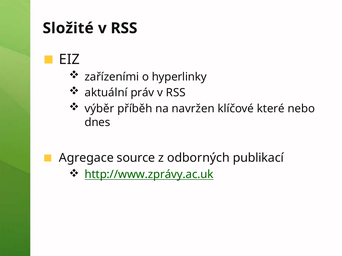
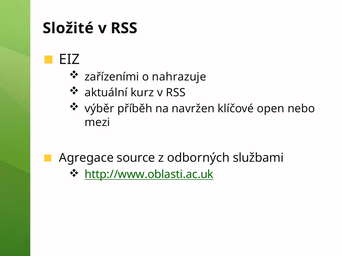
hyperlinky: hyperlinky -> nahrazuje (179, 77)
práv: práv -> kurz (142, 93)
které: které -> open (271, 109)
dnes: dnes -> mezi (97, 123)
publikací: publikací -> službami (258, 158)
http://www.zprávy.ac.uk: http://www.zprávy.ac.uk -> http://www.oblasti.ac.uk (149, 175)
